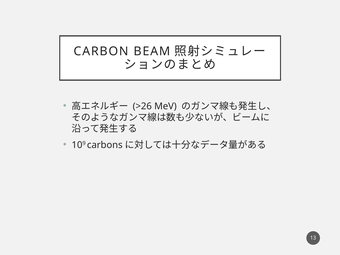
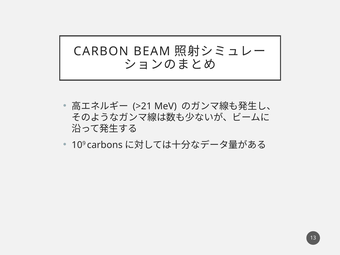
>26: >26 -> >21 (142, 106)
